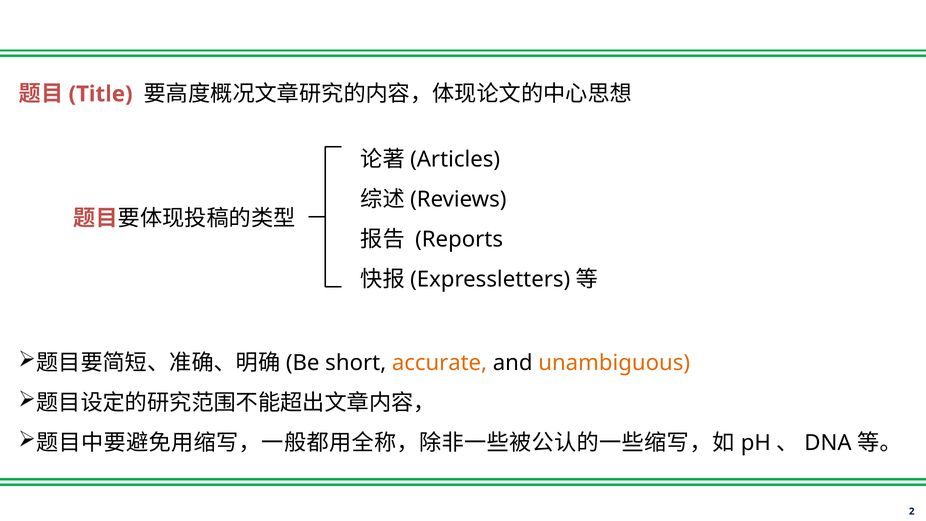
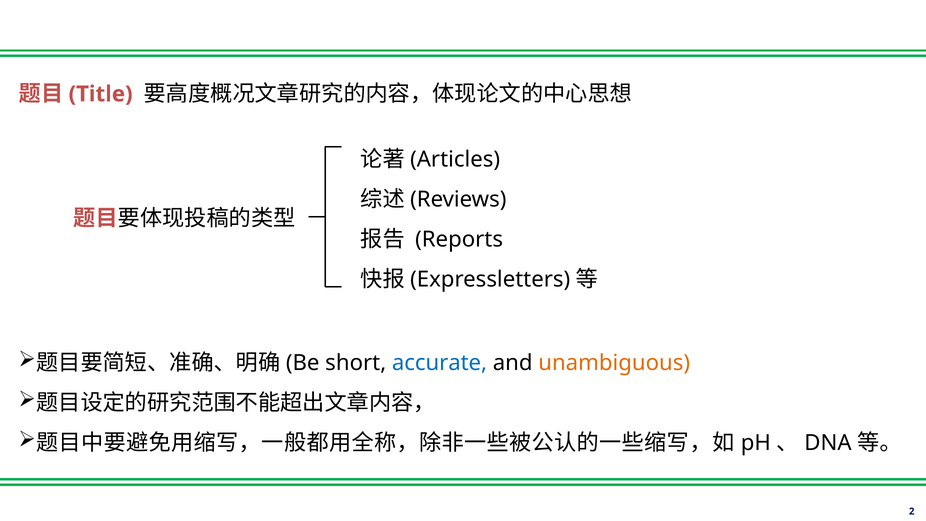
accurate colour: orange -> blue (439, 363)
